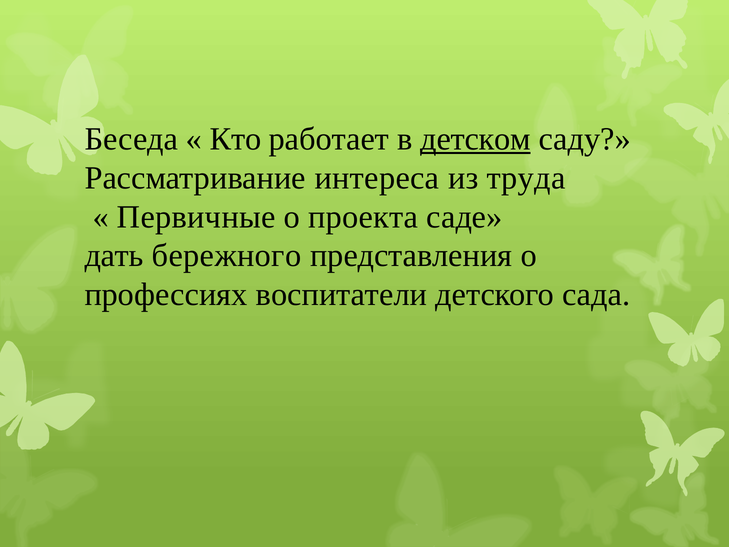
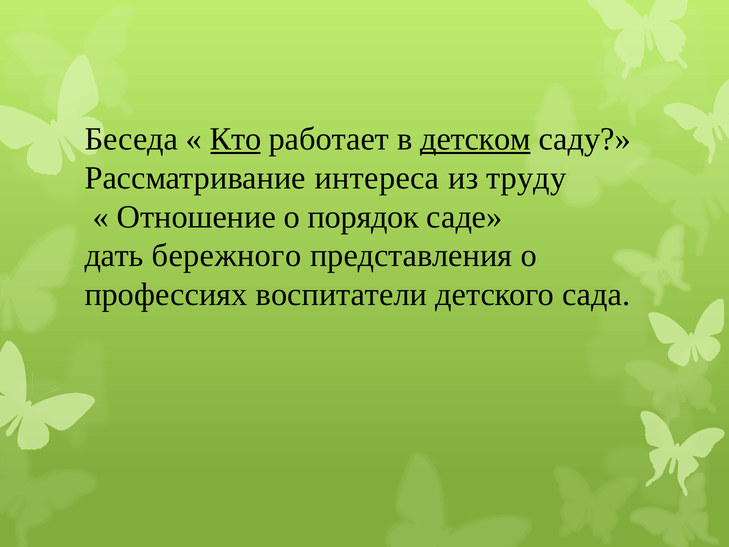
Кто underline: none -> present (236, 139)
труда: труда -> труду (526, 178)
Первичные: Первичные -> Отношение (196, 217)
проекта: проекта -> порядок (363, 217)
